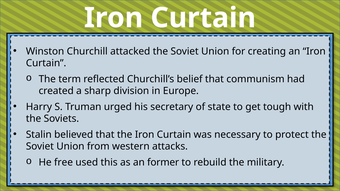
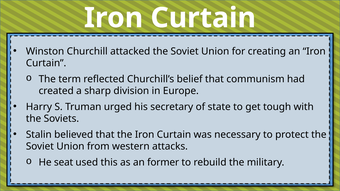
free: free -> seat (64, 162)
